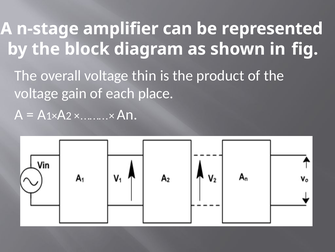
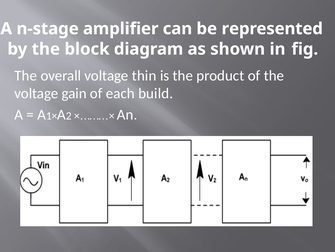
place: place -> build (156, 93)
